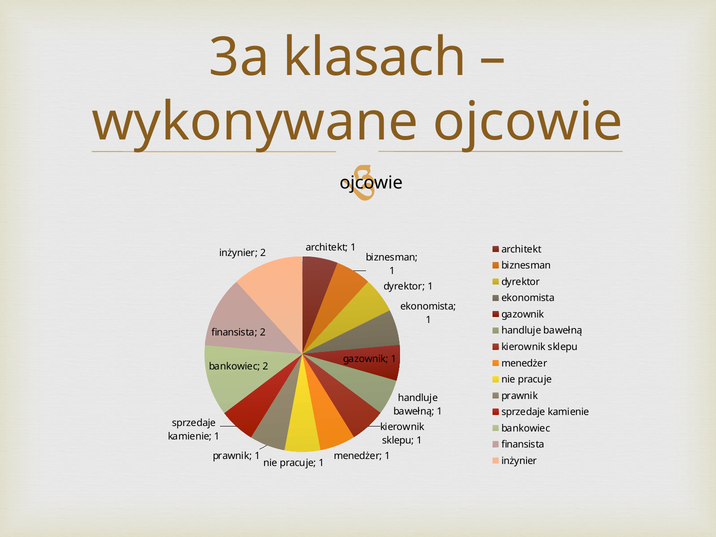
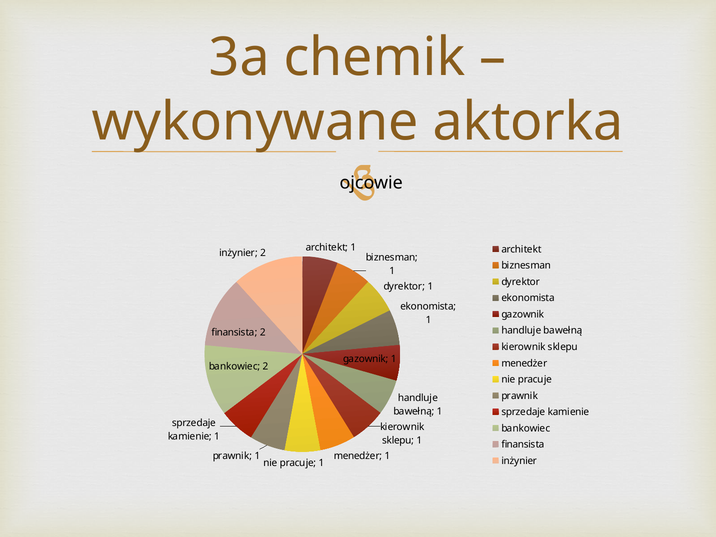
klasach: klasach -> chemik (374, 57)
wykonywane ojcowie: ojcowie -> aktorka (528, 122)
